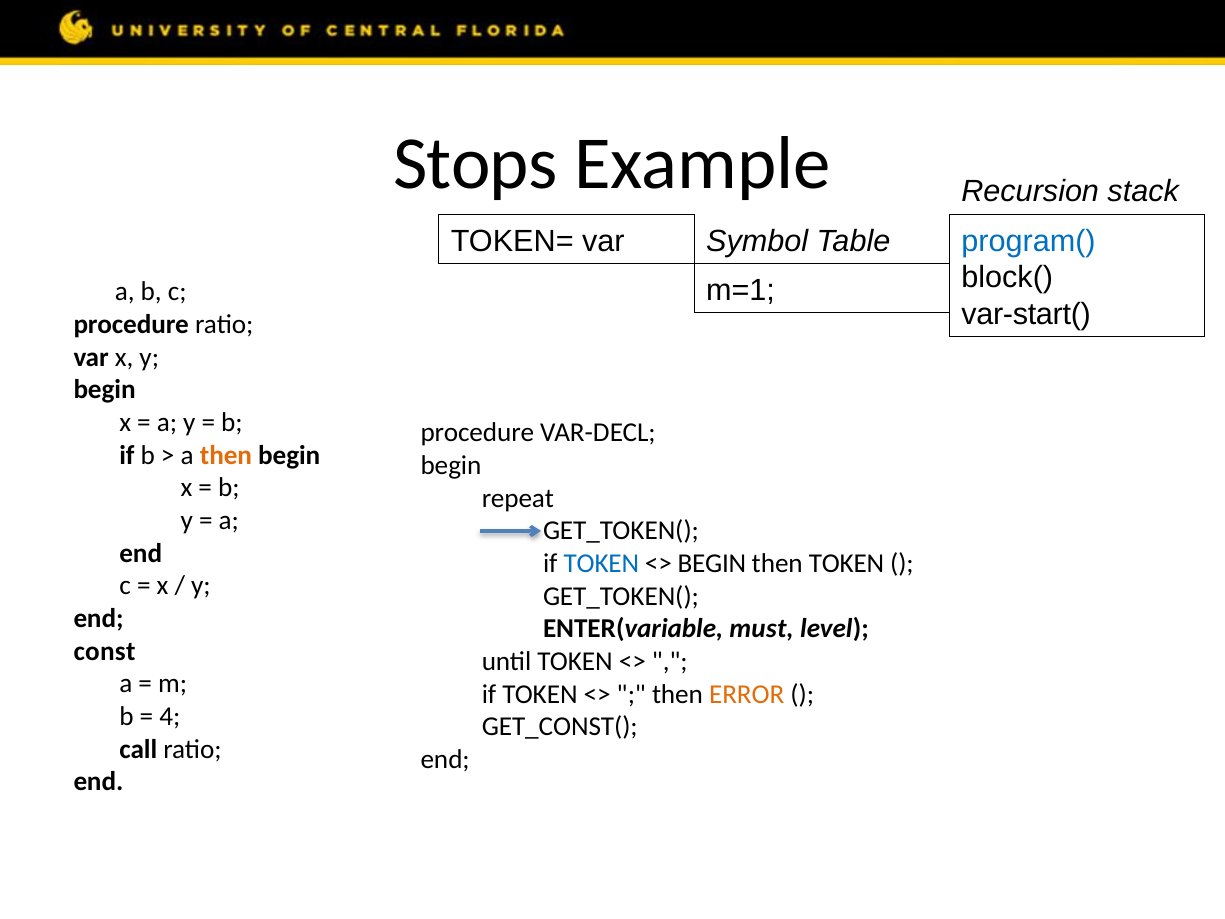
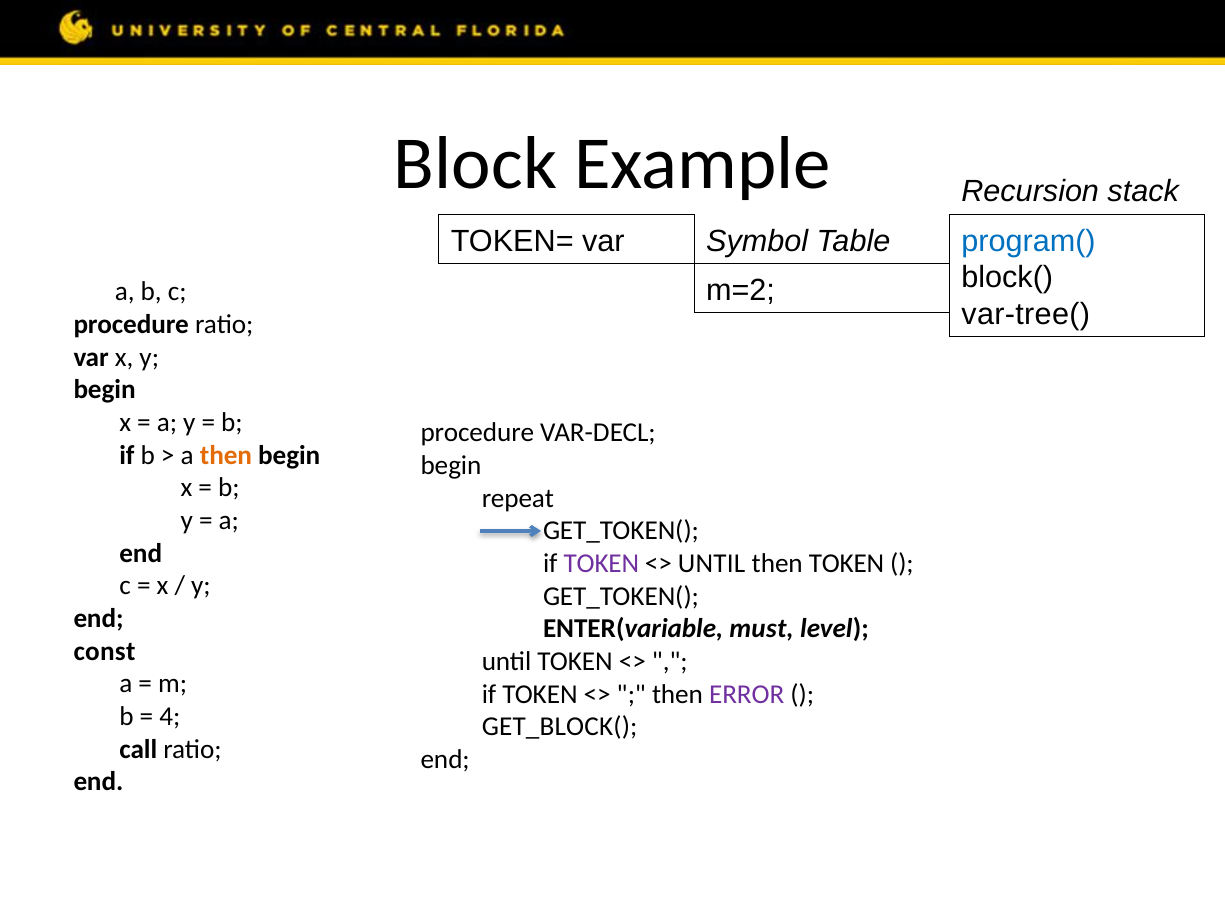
Stops: Stops -> Block (475, 163)
m=1: m=1 -> m=2 (741, 290)
var-start(: var-start( -> var-tree( (1026, 314)
TOKEN colour: blue -> purple (601, 563)
BEGIN: BEGIN -> UNTIL (712, 563)
ERROR colour: orange -> purple (747, 694)
GET_CONST(: GET_CONST( -> GET_BLOCK( (560, 727)
